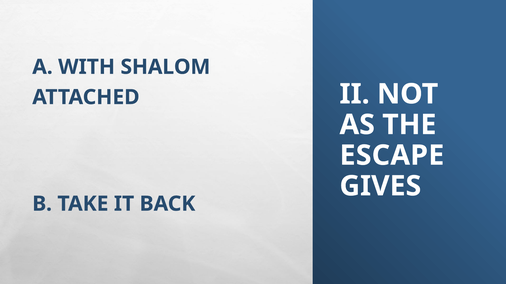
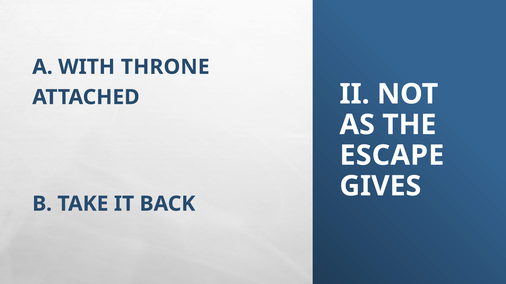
SHALOM: SHALOM -> THRONE (165, 67)
